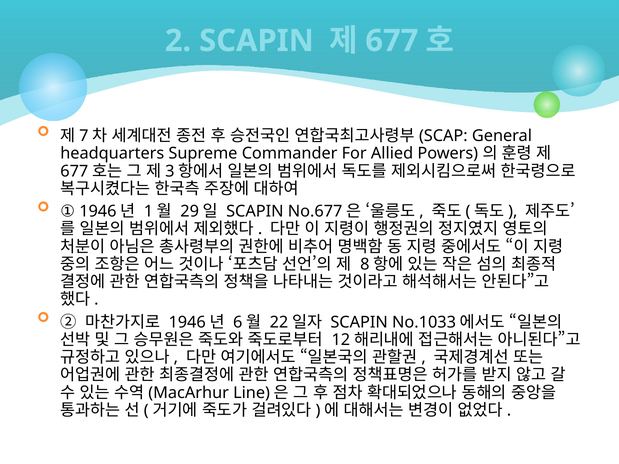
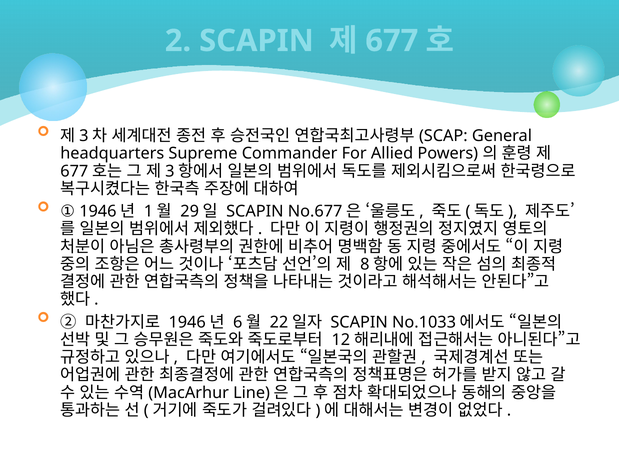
7: 7 -> 3 (84, 136)
